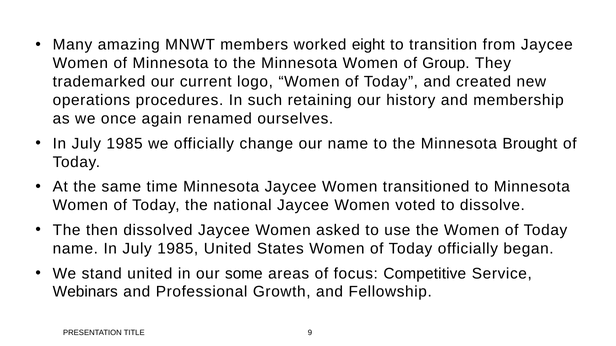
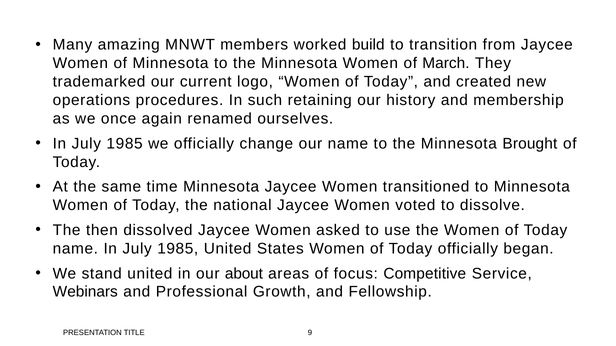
eight: eight -> build (368, 45)
Group: Group -> March (446, 63)
some: some -> about (244, 274)
